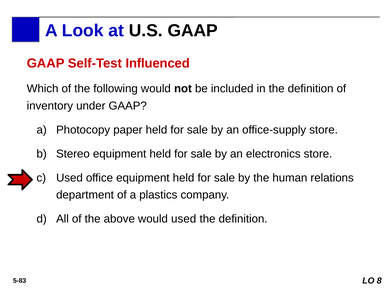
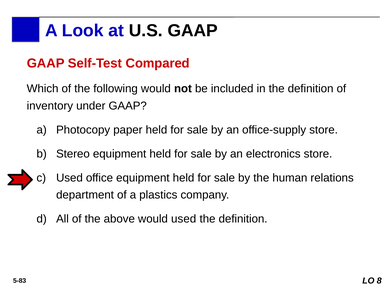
Influenced: Influenced -> Compared (158, 63)
